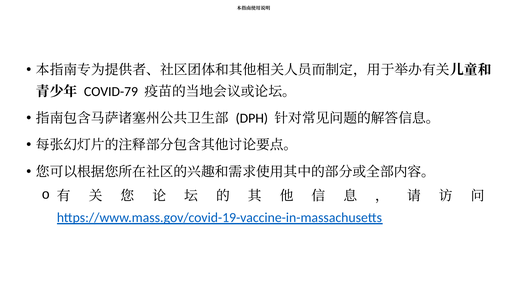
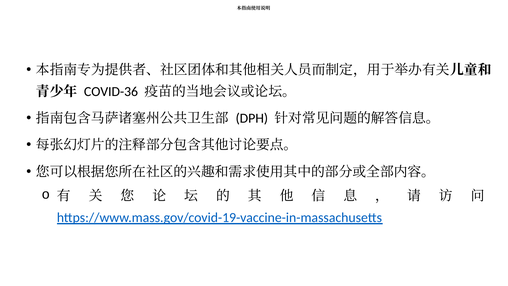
COVID-79: COVID-79 -> COVID-36 (111, 91)
